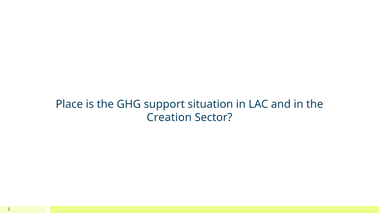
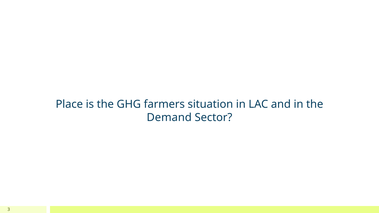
support: support -> farmers (164, 104)
Creation: Creation -> Demand (169, 118)
